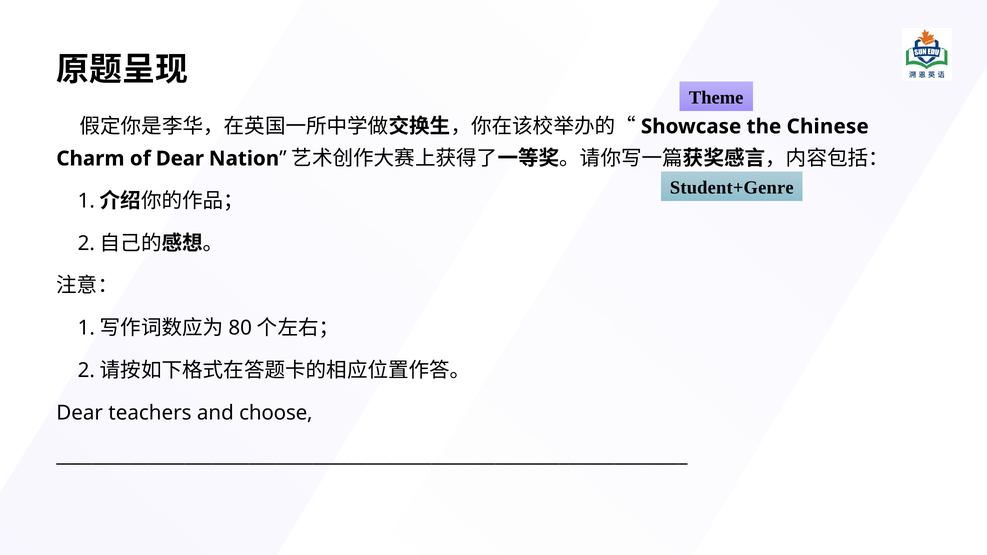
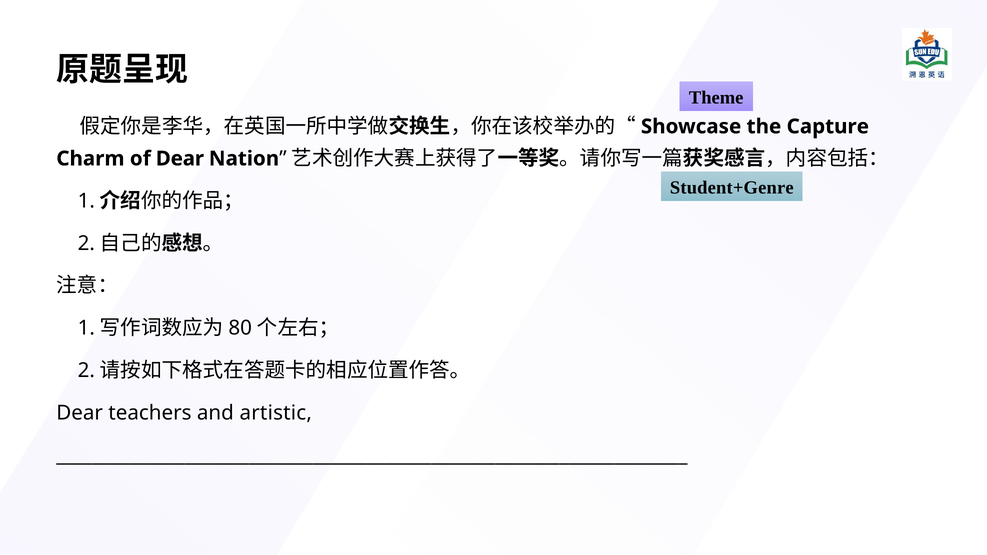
Chinese: Chinese -> Capture (828, 127)
choose: choose -> artistic (276, 413)
